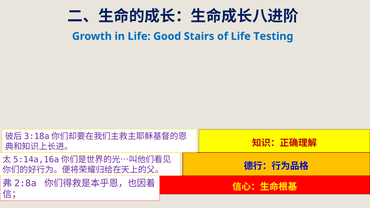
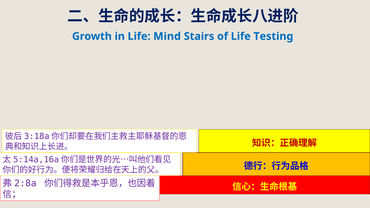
Good: Good -> Mind (167, 36)
